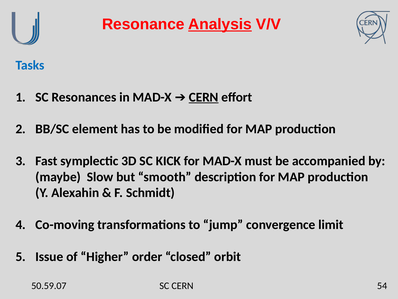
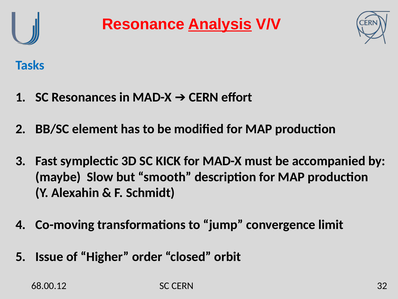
CERN underline: present -> none (204, 97)
50.59.07: 50.59.07 -> 68.00.12 (49, 285)
54: 54 -> 32 (382, 285)
